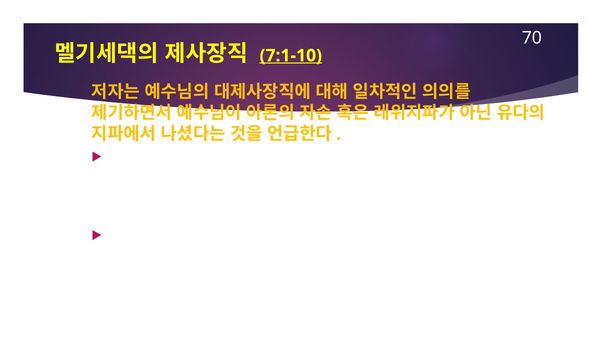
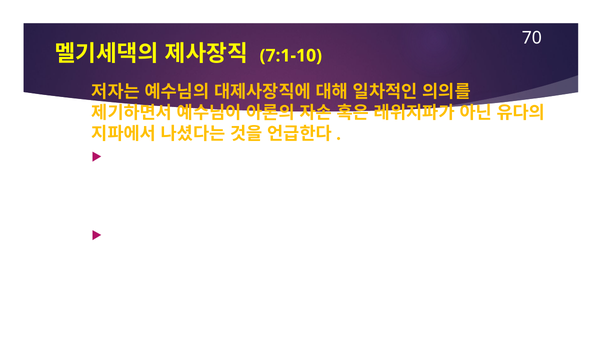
7:1-10 underline: present -> none (291, 56)
